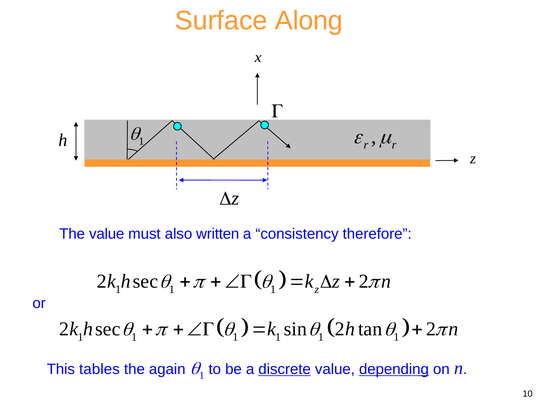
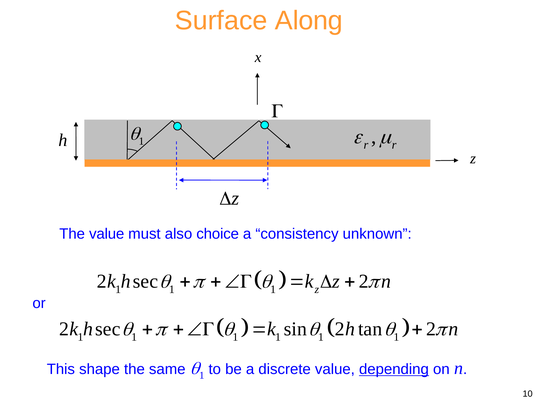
written: written -> choice (218, 234)
therefore: therefore -> unknown (377, 234)
tables: tables -> shape (99, 369)
again: again -> same (167, 369)
discrete underline: present -> none (285, 369)
